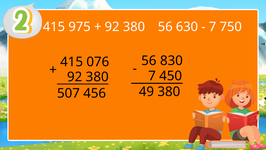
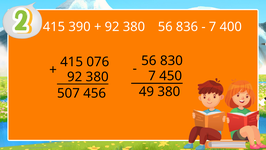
975: 975 -> 390 (80, 27)
630: 630 -> 836 (187, 27)
750: 750 -> 400 (231, 27)
